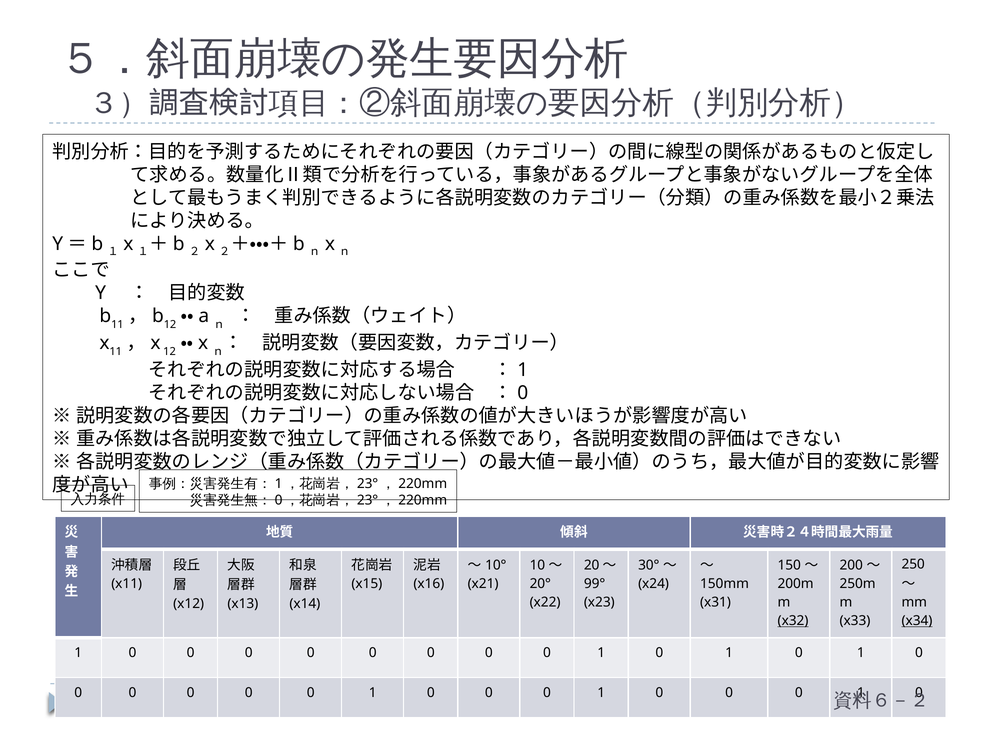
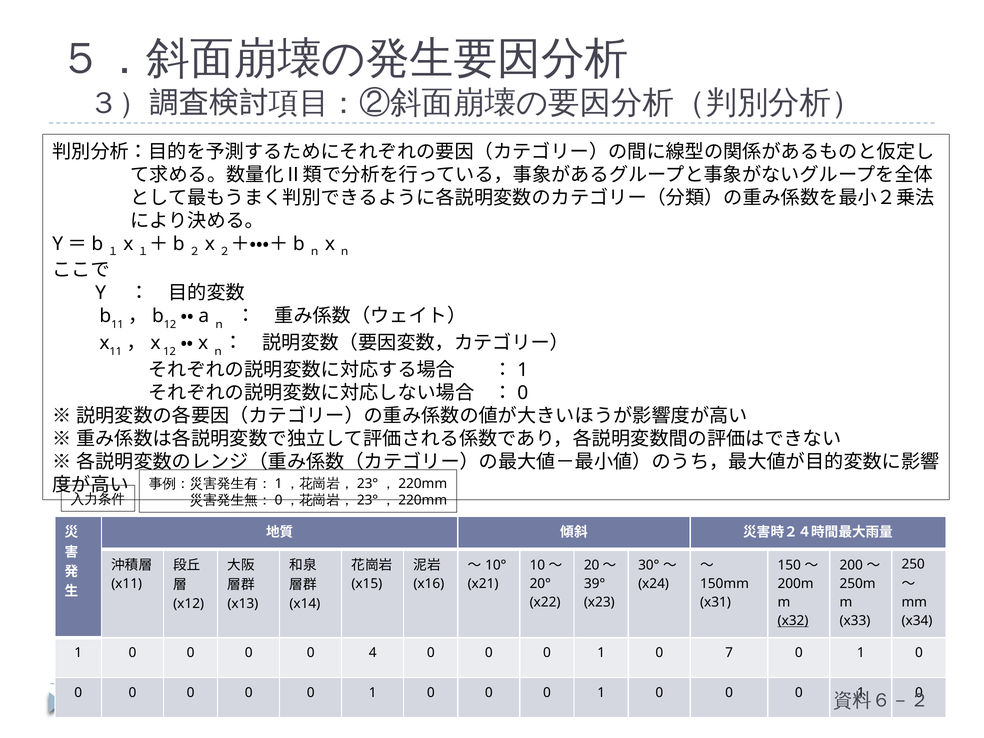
99°: 99° -> 39° (595, 584)
x34 underline: present -> none (917, 621)
0: 0 -> 4 (373, 653)
1: 1 -> 7 (729, 653)
